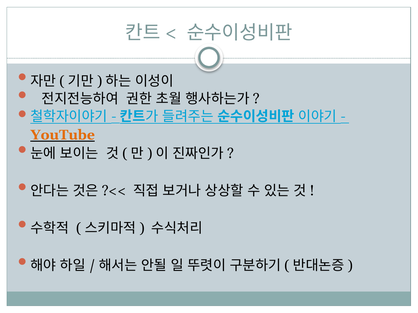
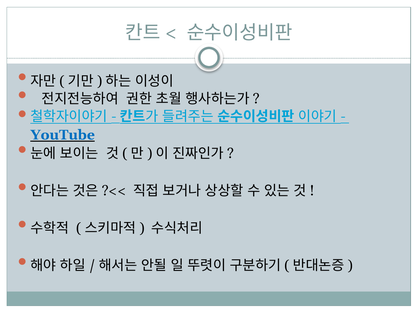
YouTube colour: orange -> blue (63, 135)
